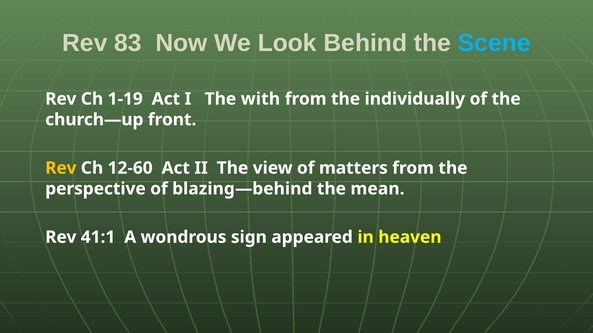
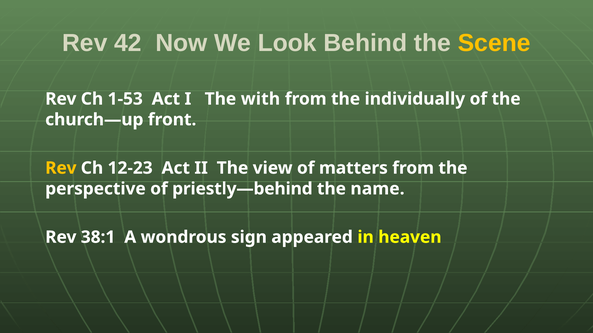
83: 83 -> 42 (128, 43)
Scene colour: light blue -> yellow (494, 43)
1-19: 1-19 -> 1-53 (125, 99)
12-60: 12-60 -> 12-23 (130, 168)
blazing—behind: blazing—behind -> priestly—behind (242, 189)
mean: mean -> name (378, 189)
41:1: 41:1 -> 38:1 (98, 238)
